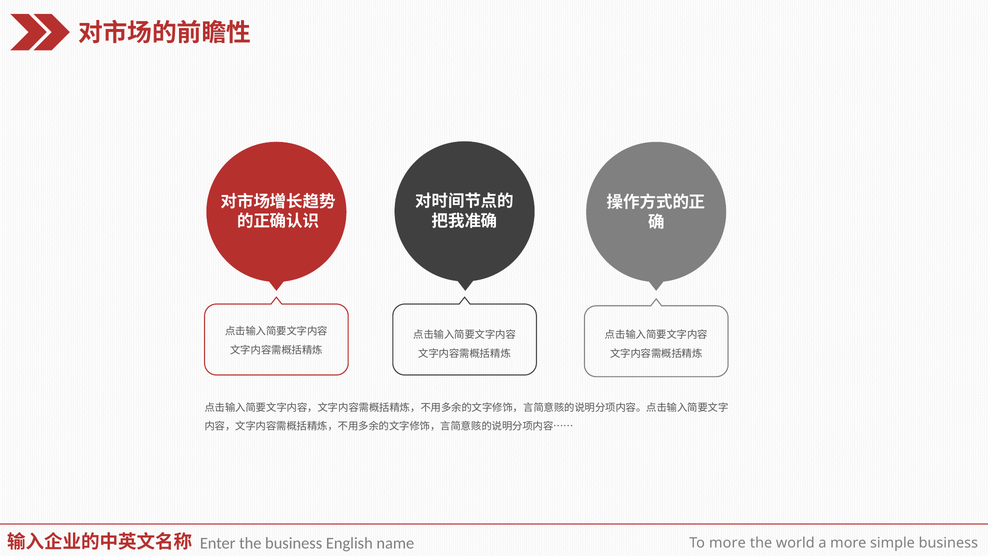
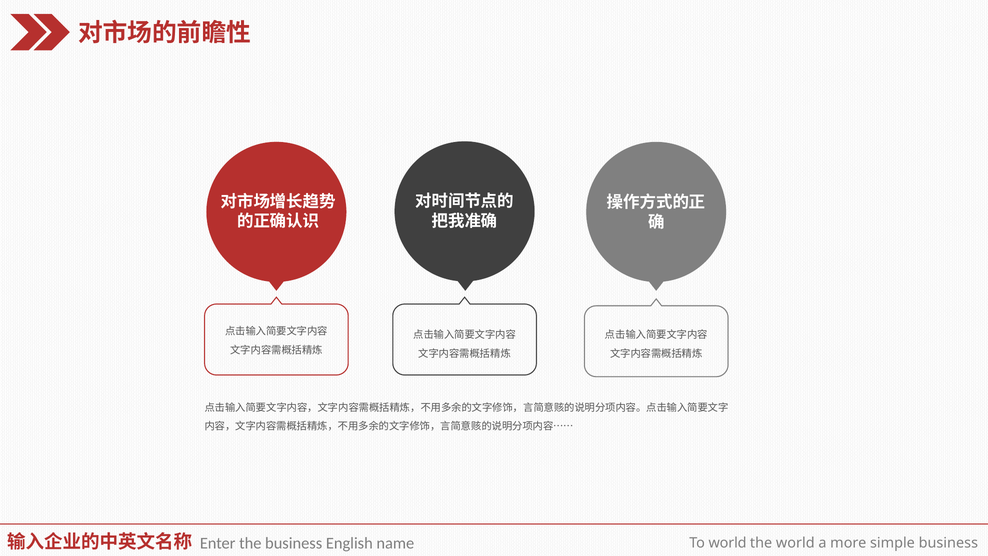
To more: more -> world (728, 543)
